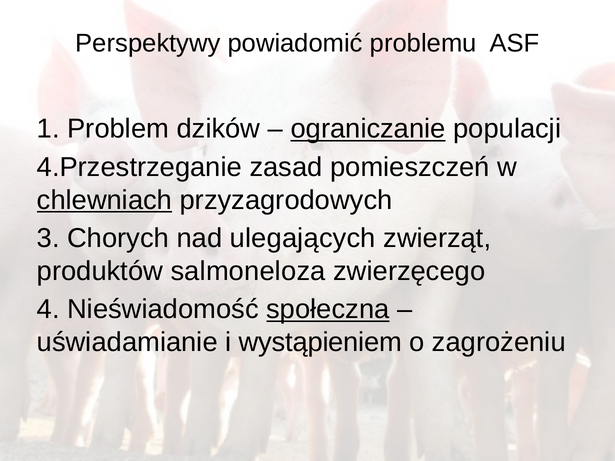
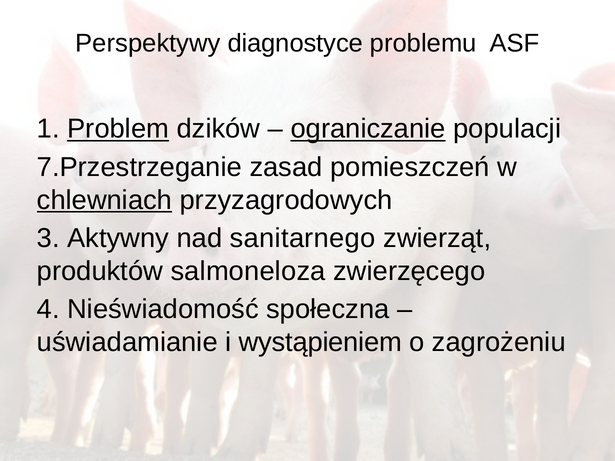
powiadomić: powiadomić -> diagnostyce (295, 43)
Problem underline: none -> present (118, 129)
4.Przestrzeganie: 4.Przestrzeganie -> 7.Przestrzeganie (139, 167)
Chorych: Chorych -> Aktywny (118, 238)
ulegających: ulegających -> sanitarnego (303, 238)
społeczna underline: present -> none (328, 310)
